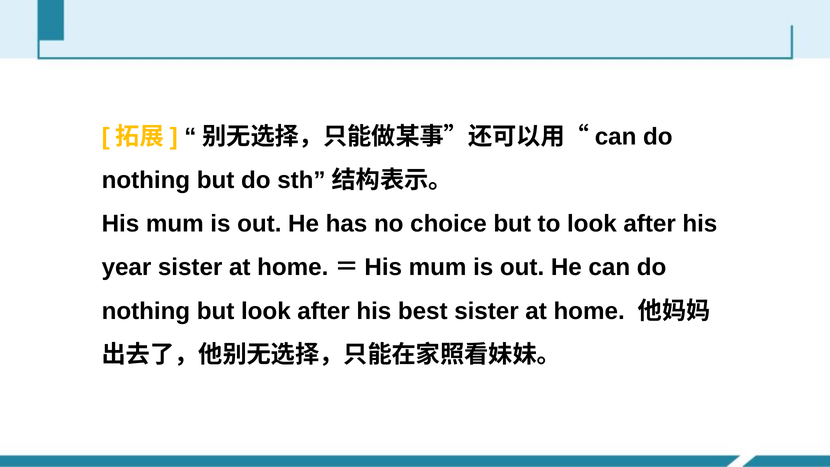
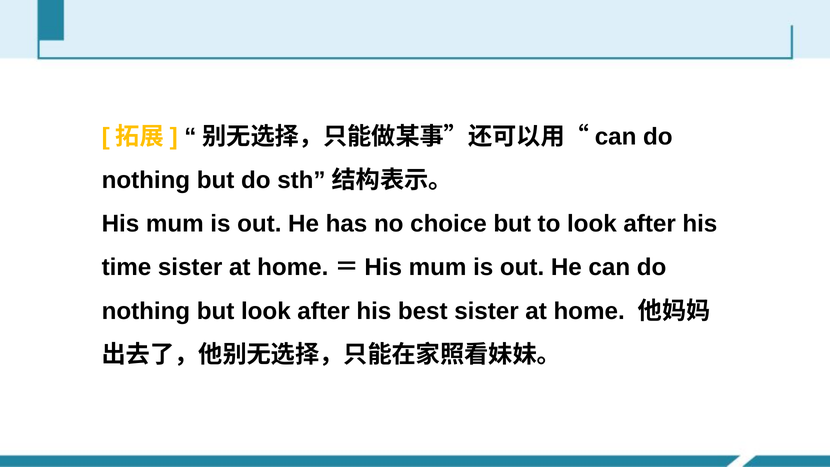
year: year -> time (126, 267)
